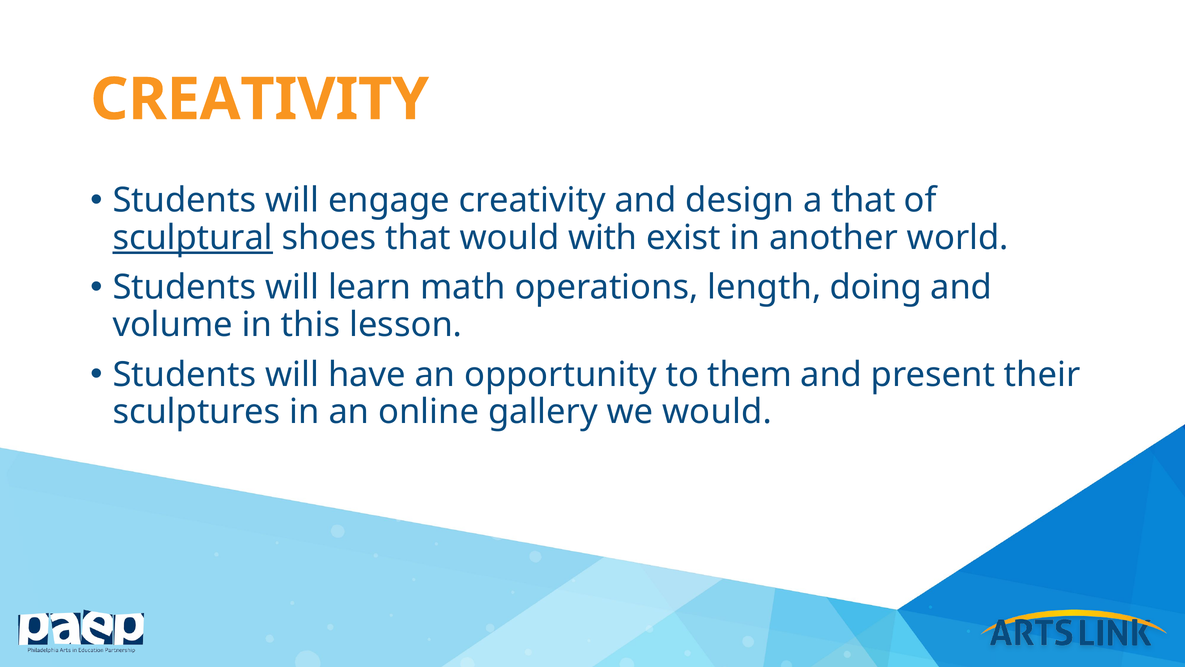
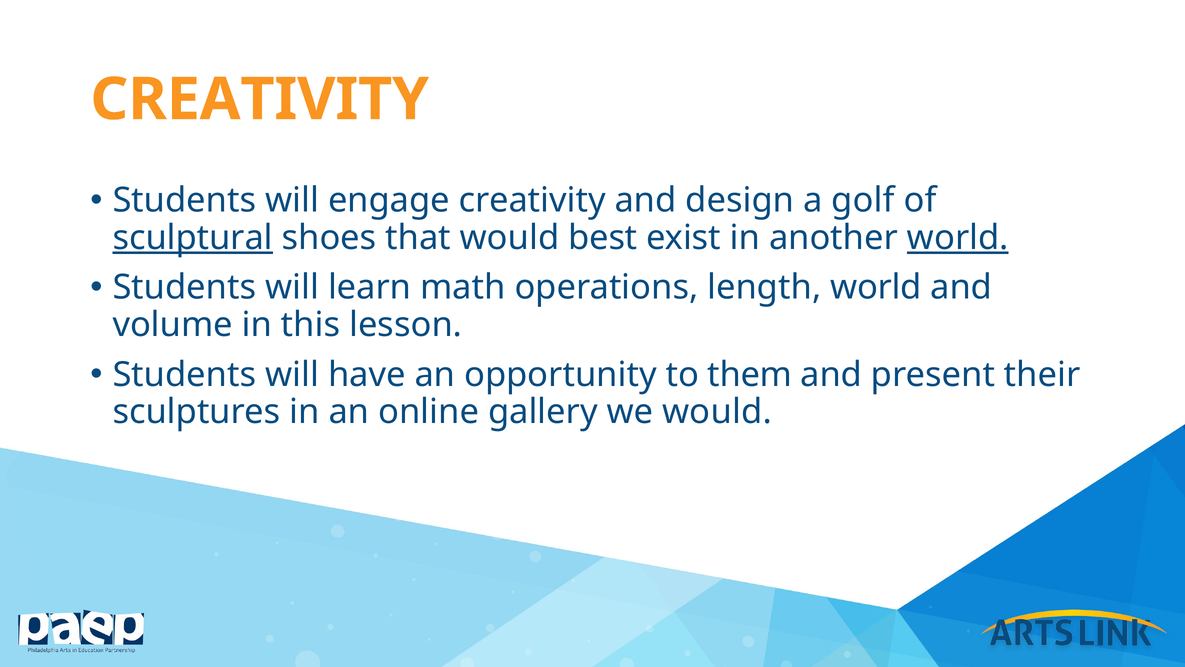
a that: that -> golf (863, 200)
with: with -> best (603, 238)
world underline: none -> present (958, 238)
length doing: doing -> world (876, 287)
